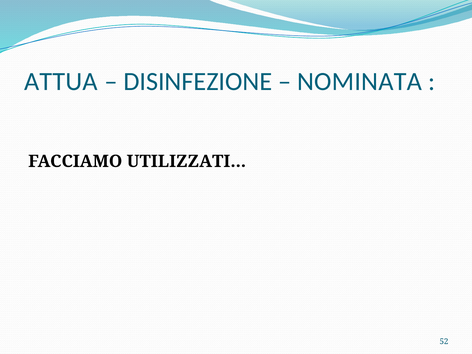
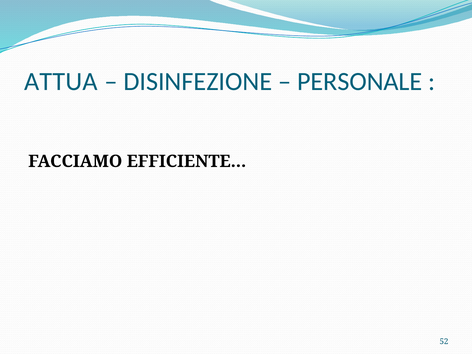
NOMINATA: NOMINATA -> PERSONALE (360, 81)
UTILIZZATI…: UTILIZZATI… -> EFFICIENTE… (186, 161)
